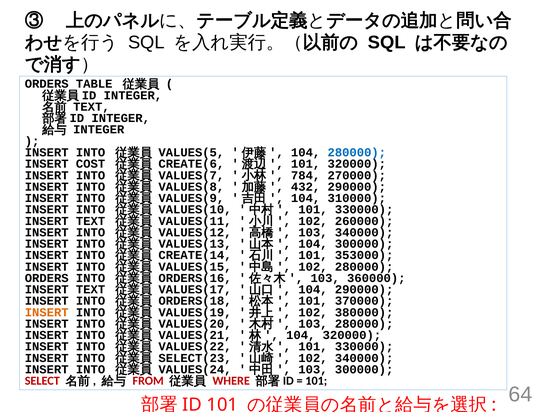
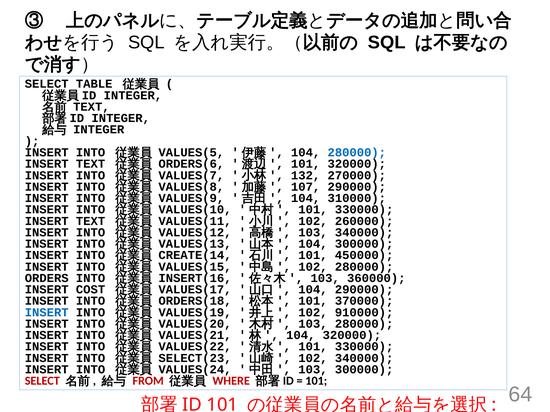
ORDERS: ORDERS -> SELECT (47, 84)
COST: COST -> TEXT (91, 164)
CREATE(6: CREATE(6 -> ORDERS(6 (191, 164)
784: 784 -> 132 (306, 176)
432: 432 -> 107 (306, 187)
353000: 353000 -> 450000 (364, 256)
ORDERS(16: ORDERS(16 -> INSERT(16 (195, 278)
TEXT: TEXT -> COST (91, 290)
INSERT colour: orange -> blue (47, 313)
380000: 380000 -> 910000 (364, 313)
